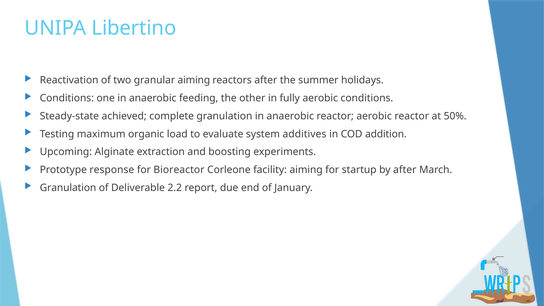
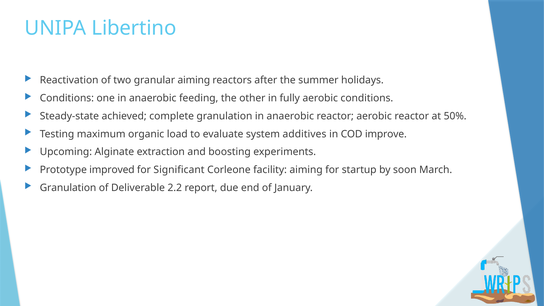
addition: addition -> improve (386, 134)
response: response -> improved (112, 170)
Bioreactor: Bioreactor -> Significant (179, 170)
by after: after -> soon (405, 170)
